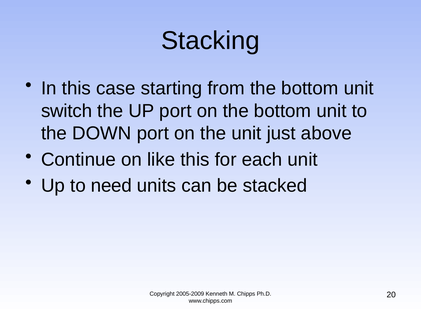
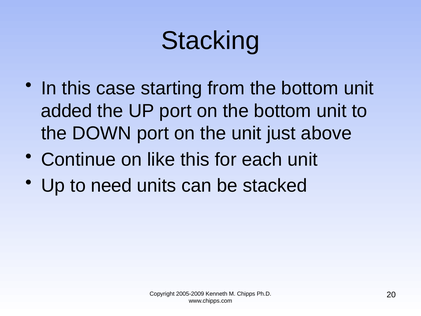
switch: switch -> added (67, 111)
